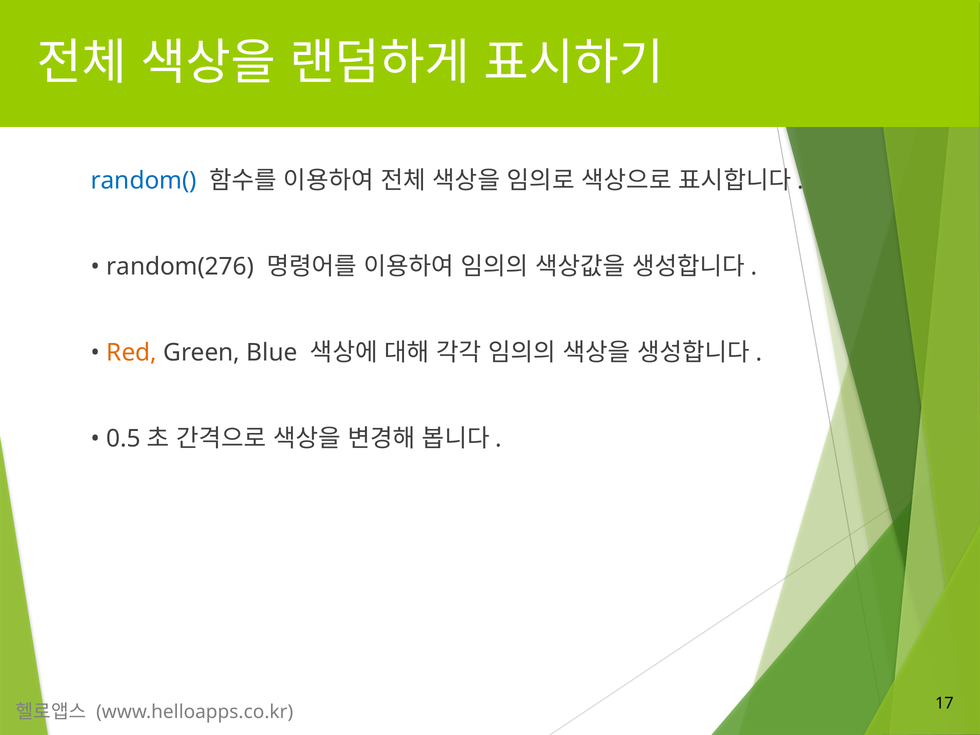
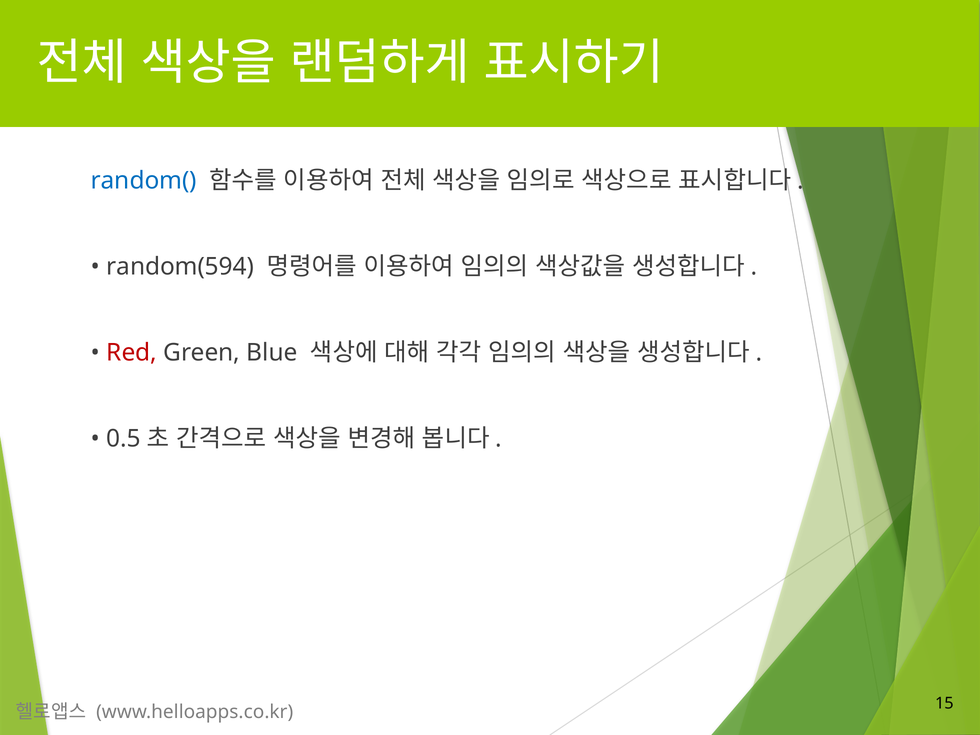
random(276: random(276 -> random(594 (180, 266)
Red colour: orange -> red (132, 353)
17: 17 -> 15 (944, 703)
